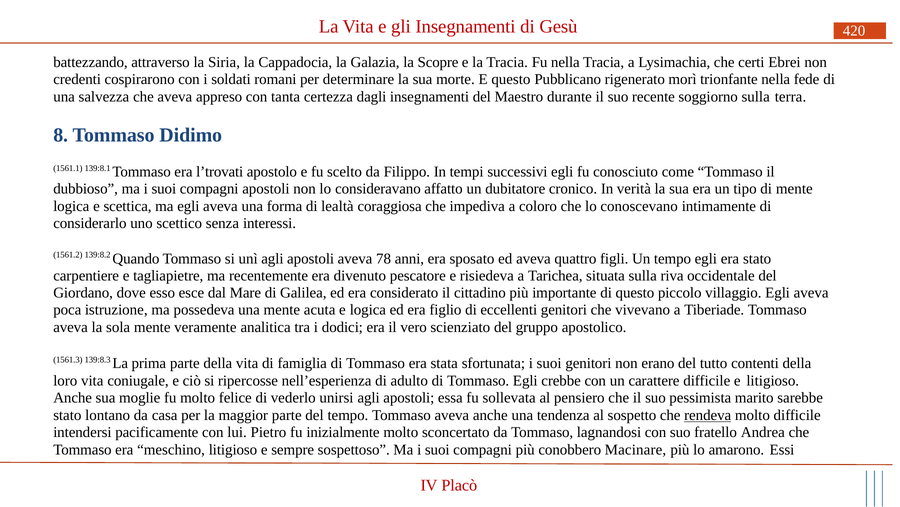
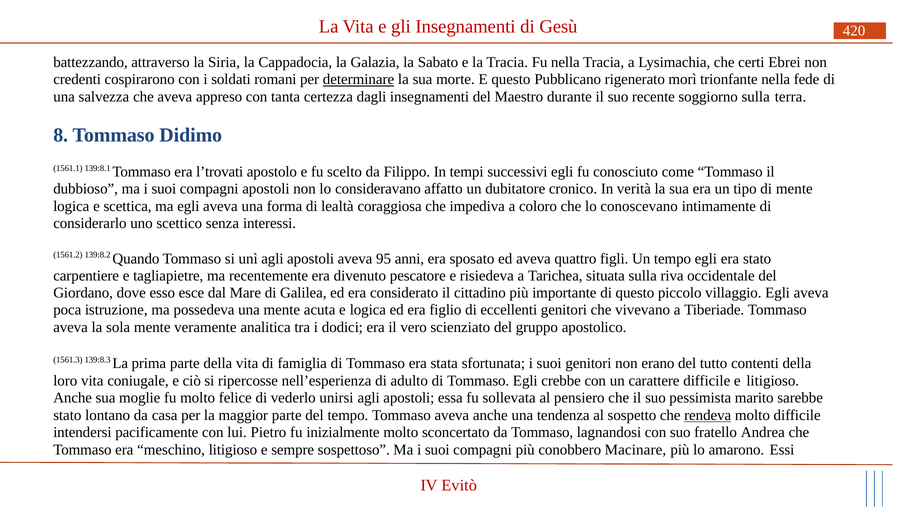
Scopre: Scopre -> Sabato (438, 62)
determinare underline: none -> present (359, 80)
78: 78 -> 95 (384, 259)
Placò: Placò -> Evitò (459, 485)
